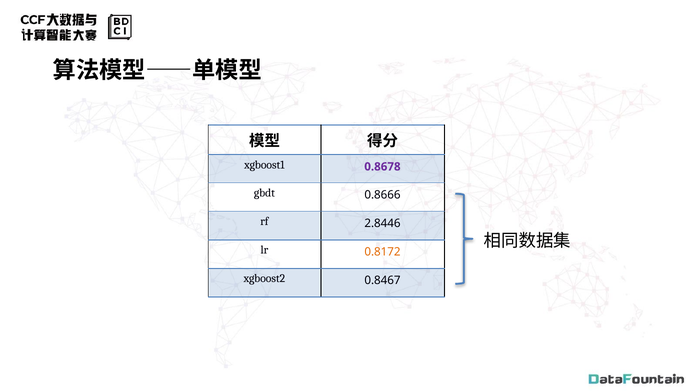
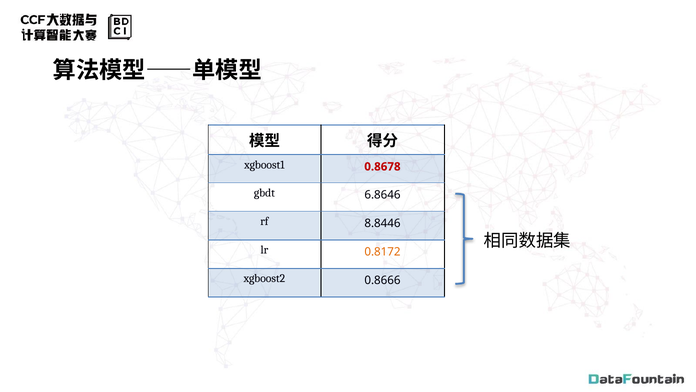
0.8678 colour: purple -> red (382, 166)
0.8666: 0.8666 -> 6.8646 (382, 195)
2.8446: 2.8446 -> 8.8446 (382, 223)
0.8467: 0.8467 -> 0.8666 (382, 280)
